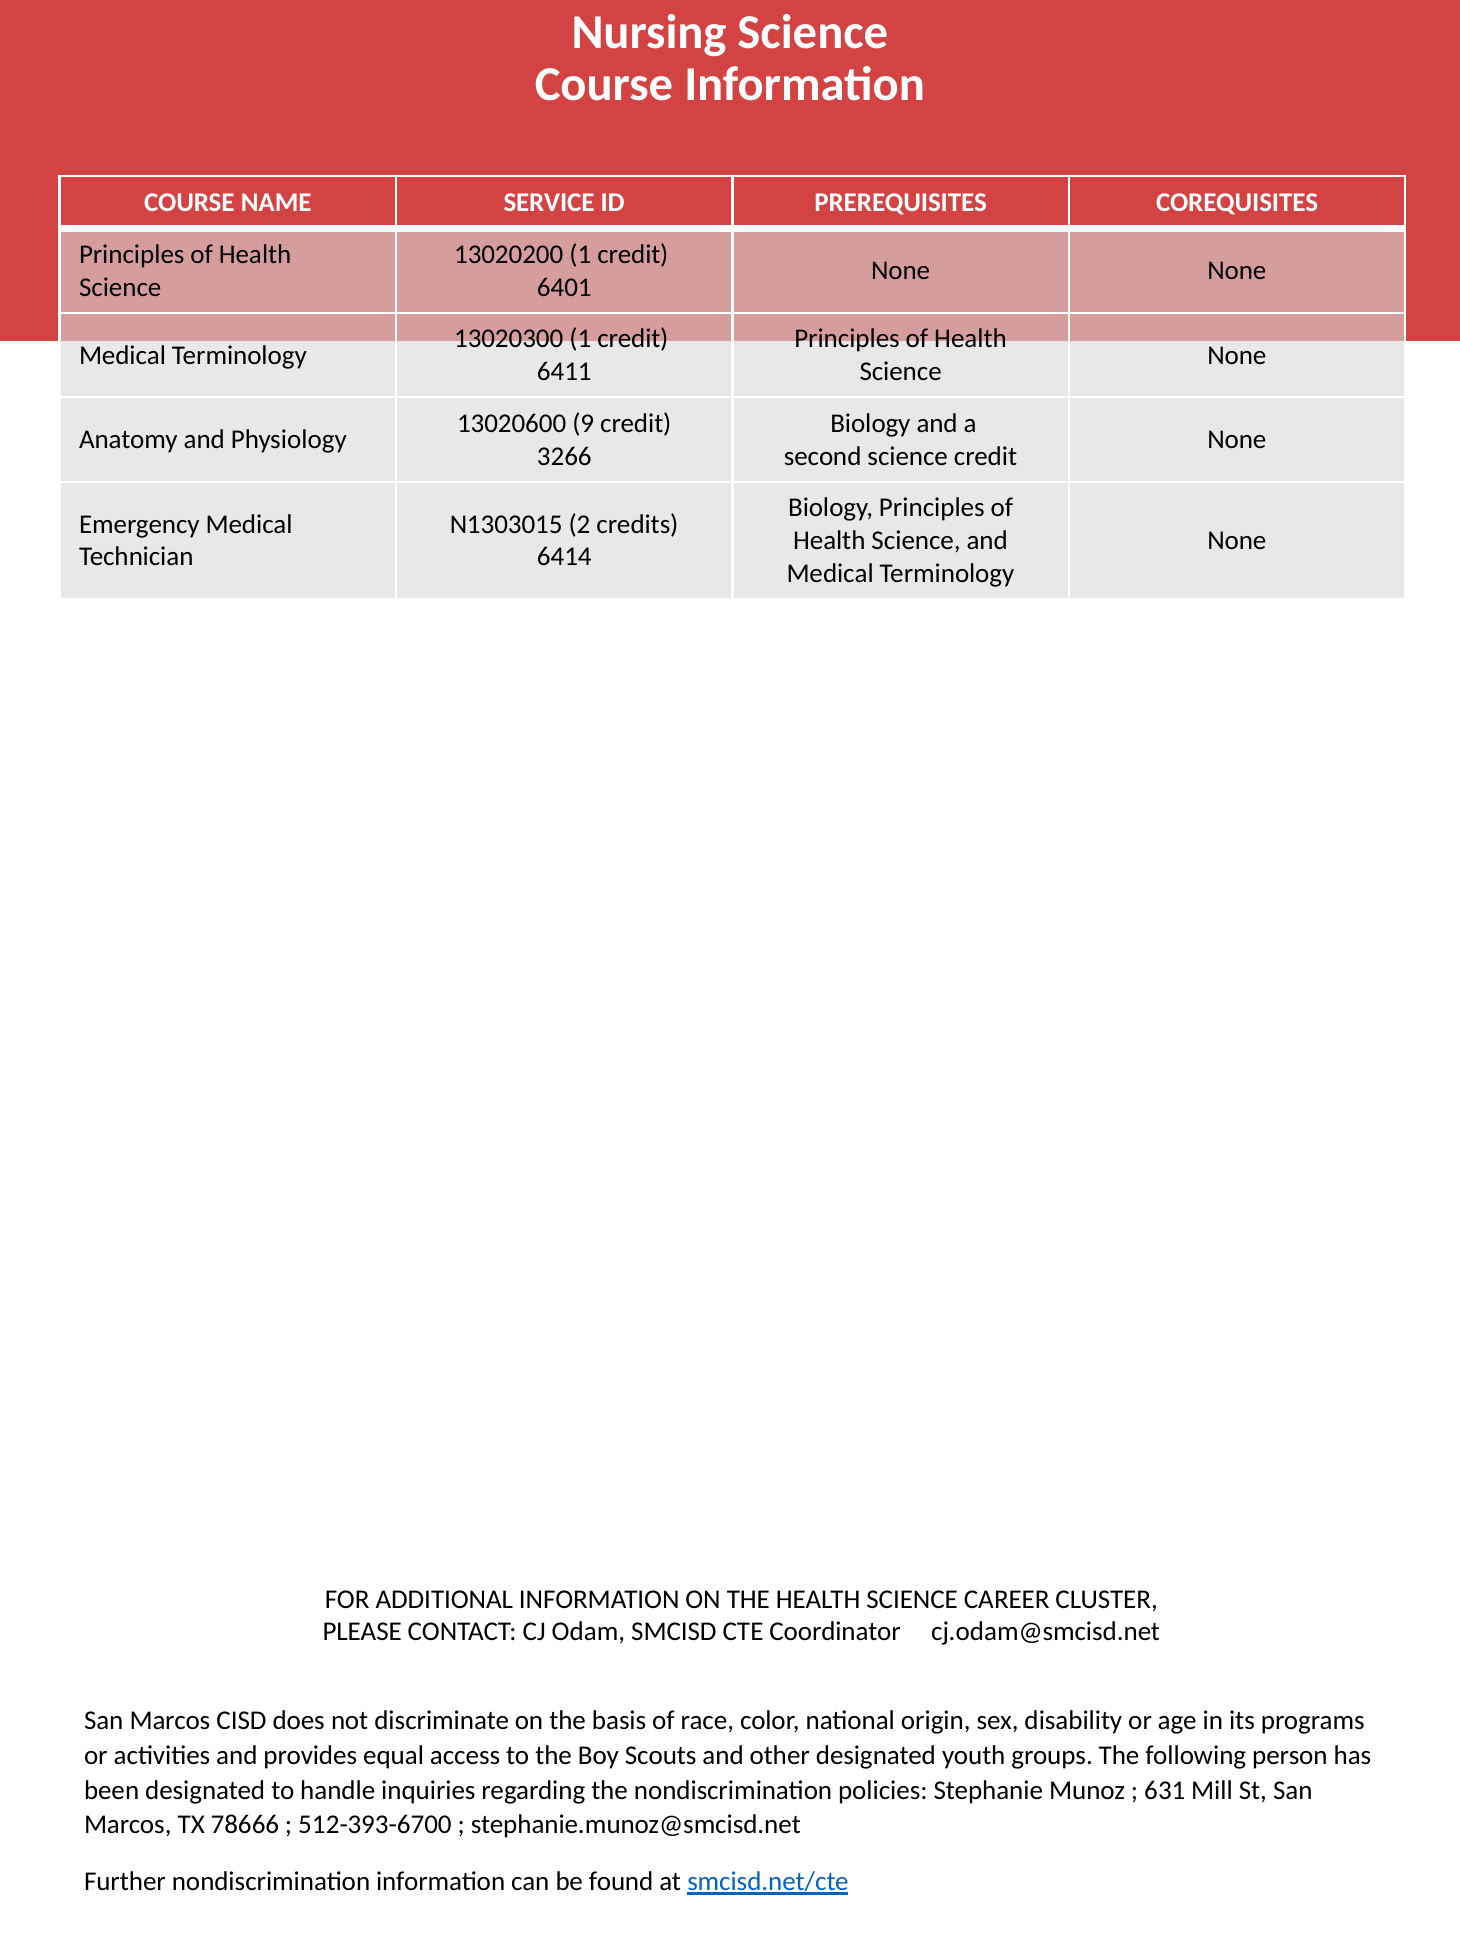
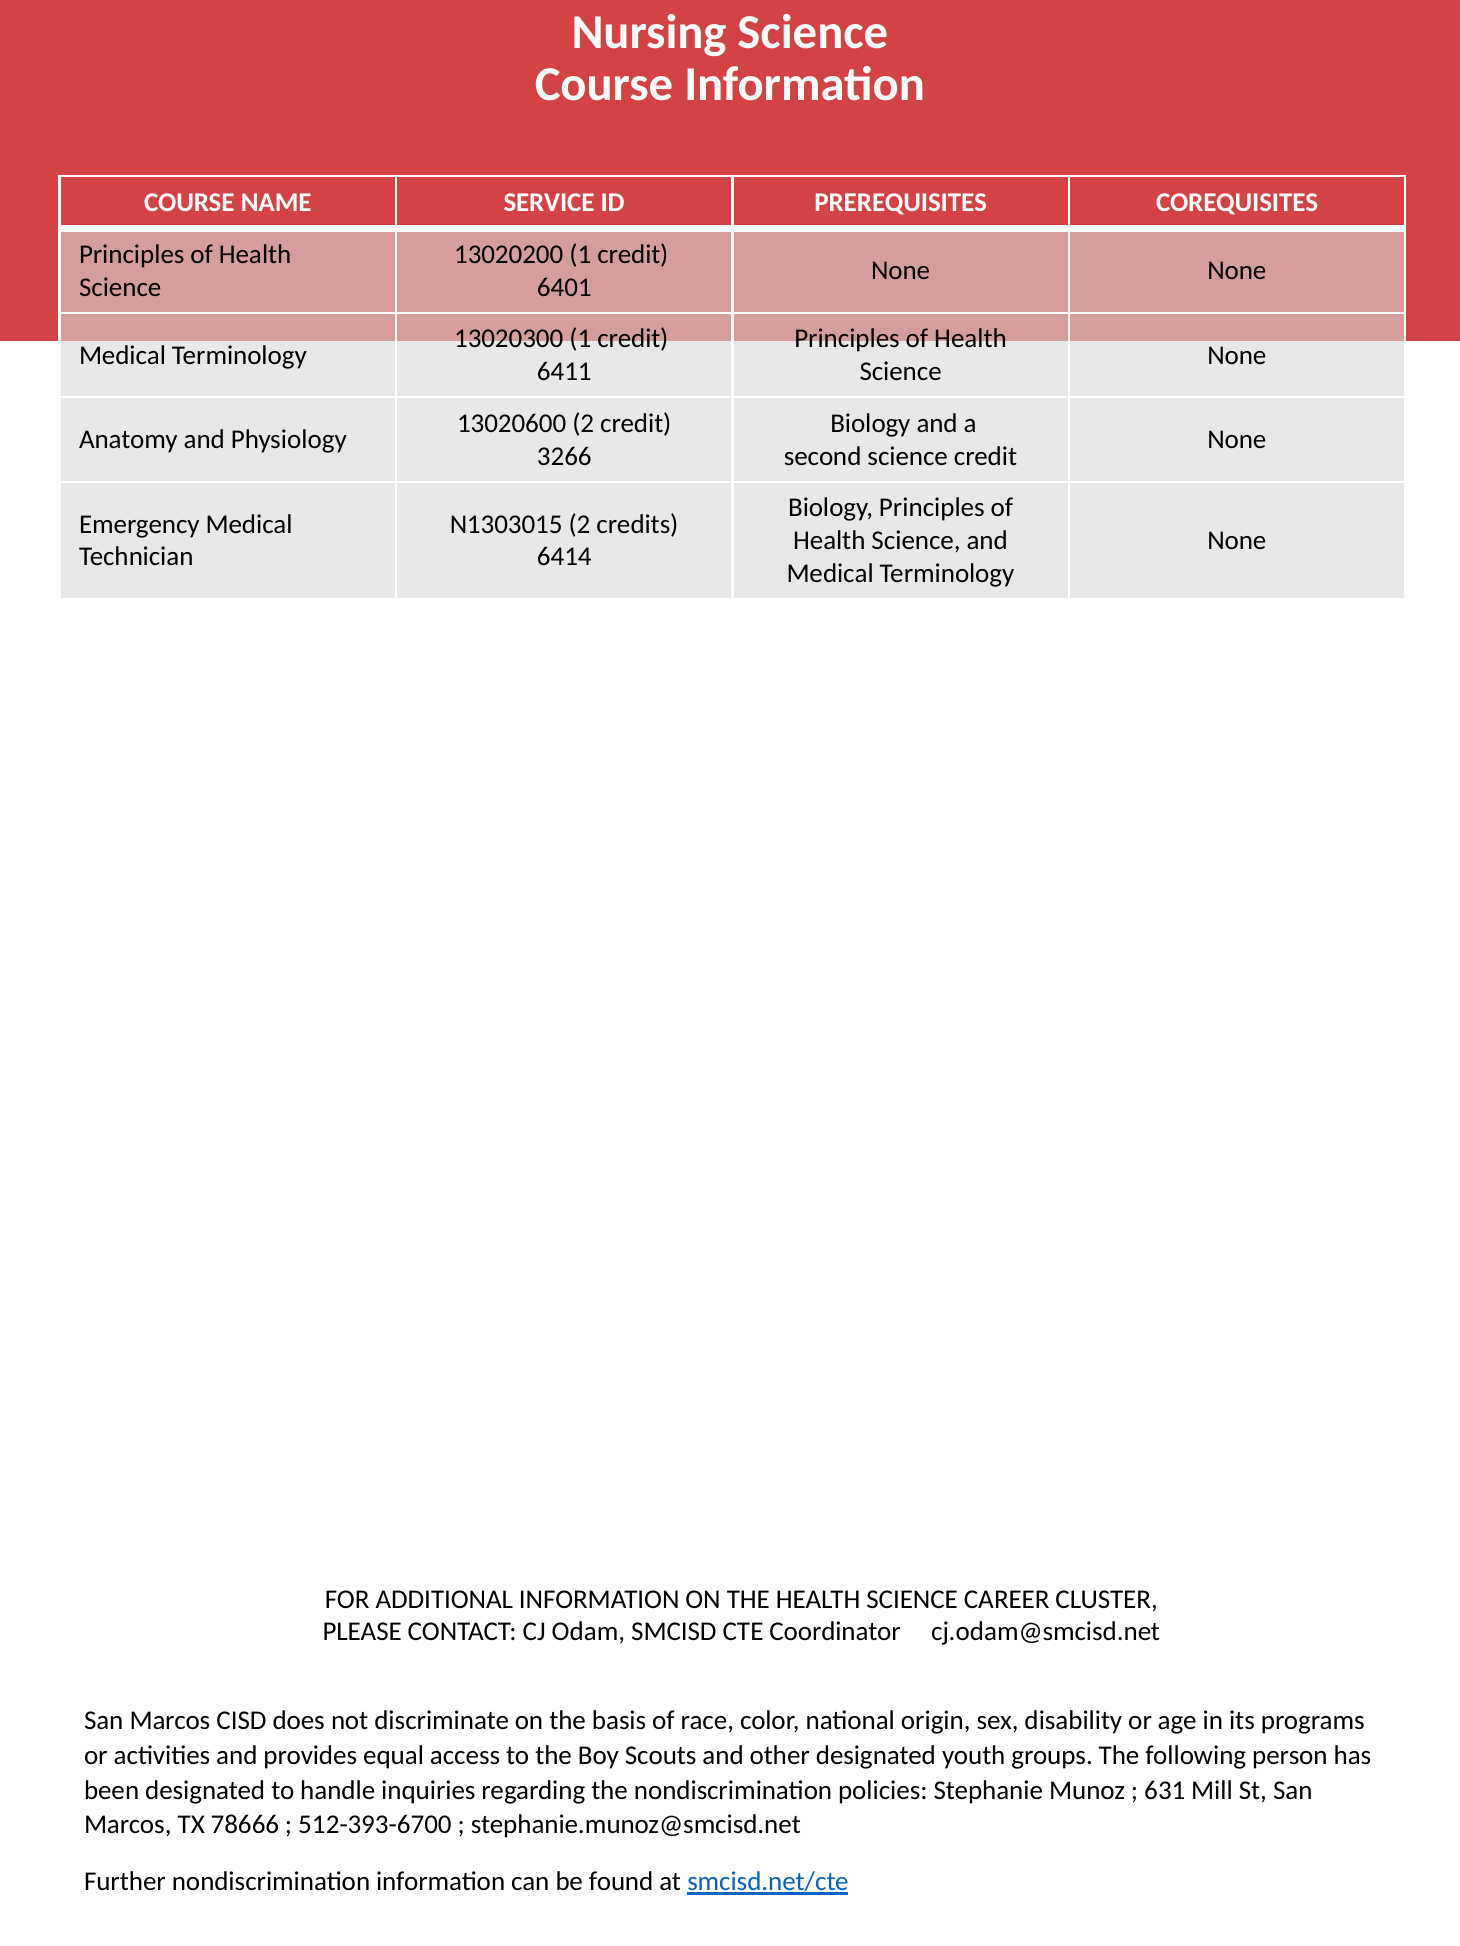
13020600 9: 9 -> 2 (583, 424)
